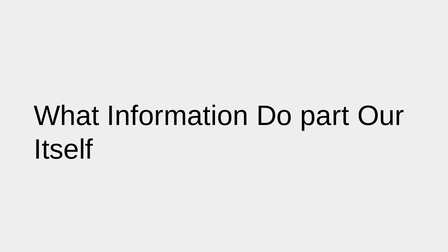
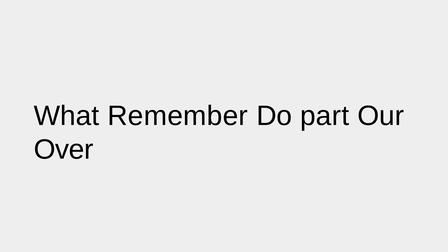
Information: Information -> Remember (178, 116)
Itself: Itself -> Over (64, 149)
